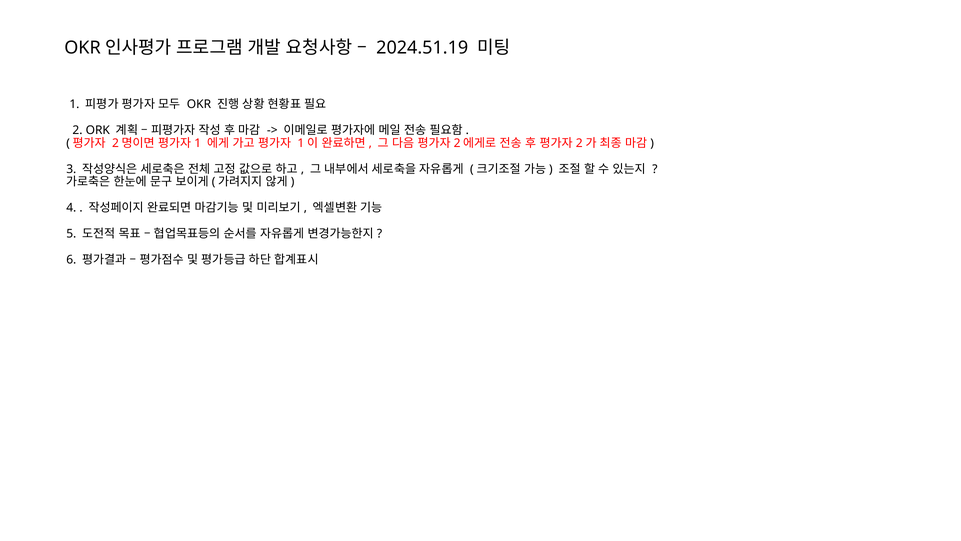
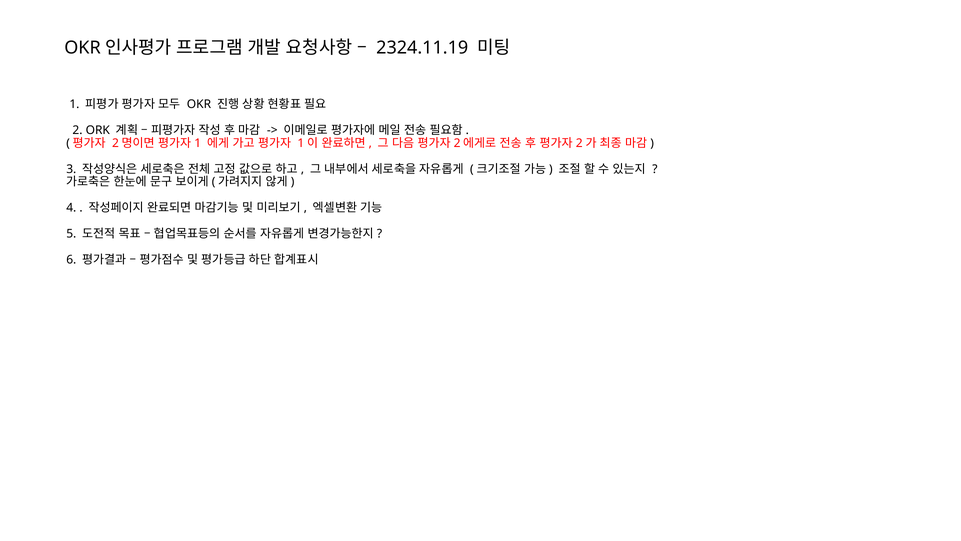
2024.51.19: 2024.51.19 -> 2324.11.19 (422, 48)
